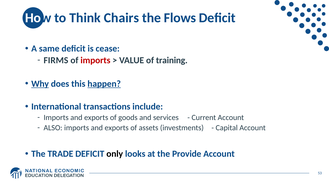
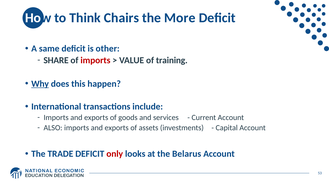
Flows: Flows -> More (180, 18)
cease: cease -> other (108, 49)
FIRMS: FIRMS -> SHARE (56, 60)
happen underline: present -> none (104, 84)
only colour: black -> red (115, 154)
Provide: Provide -> Belarus (187, 154)
